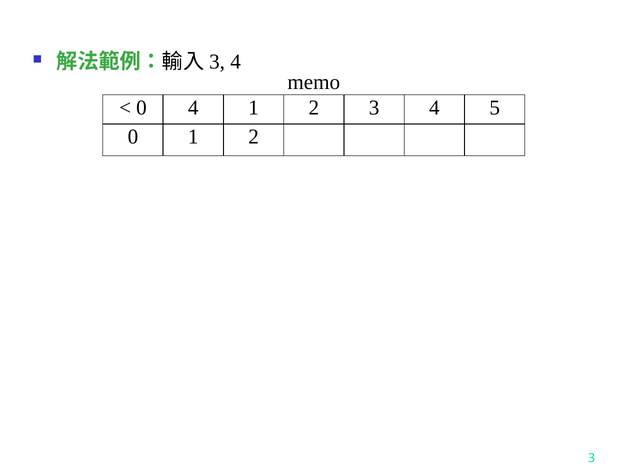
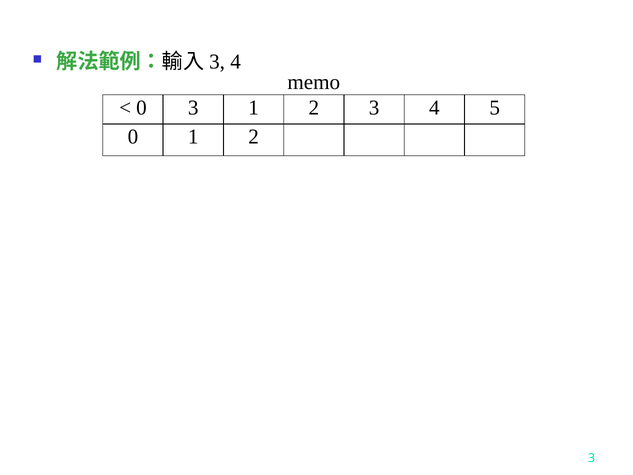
0 4: 4 -> 3 (193, 108)
